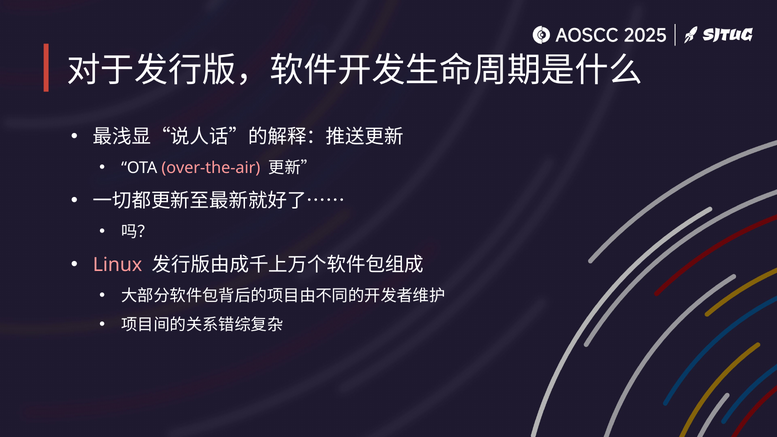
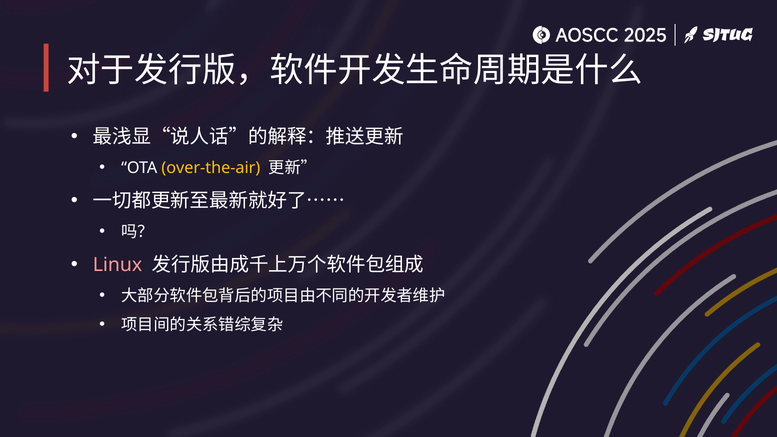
over-the-air colour: pink -> yellow (211, 168)
